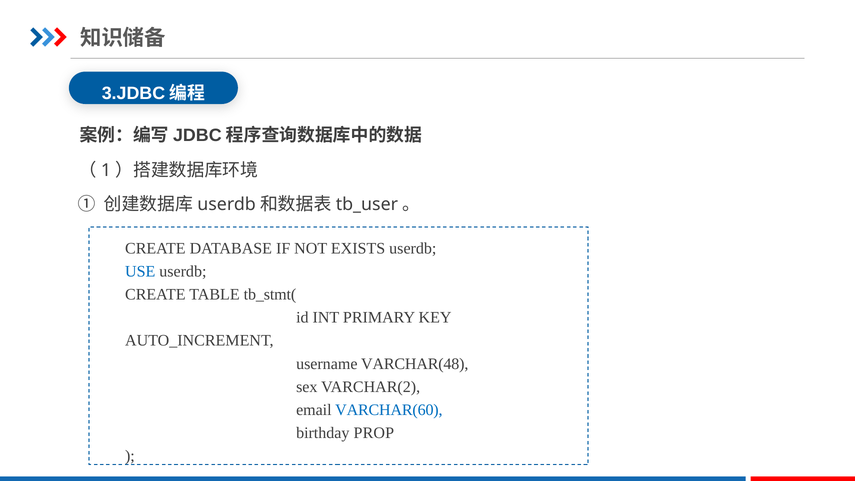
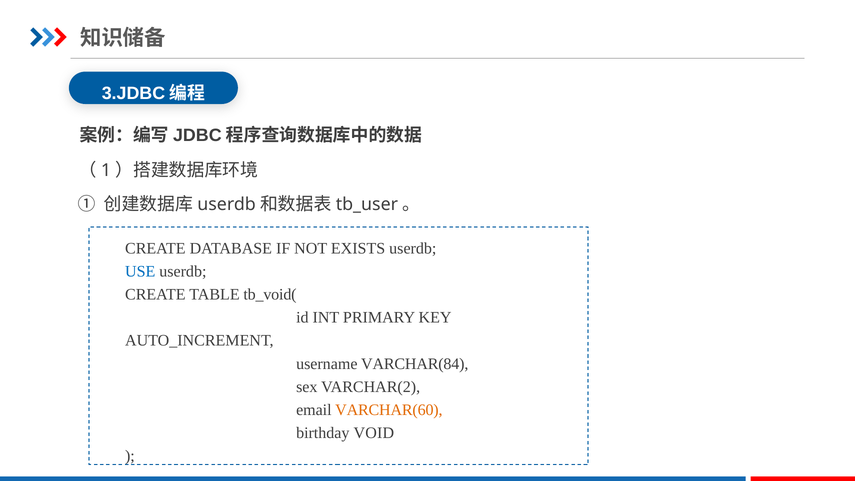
tb_stmt(: tb_stmt( -> tb_void( (270, 295)
VARCHAR(48: VARCHAR(48 -> VARCHAR(84 (415, 364)
VARCHAR(60 colour: blue -> orange (389, 410)
PROP: PROP -> VOID (374, 433)
